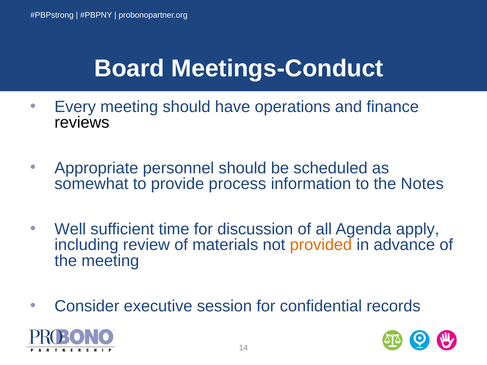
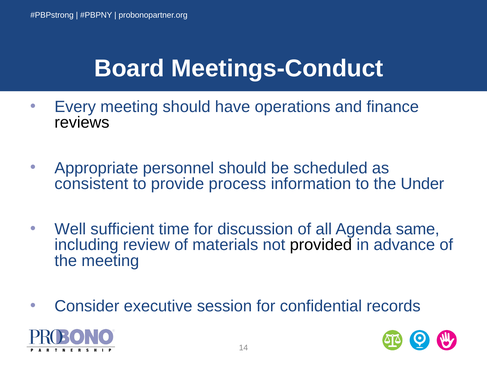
somewhat: somewhat -> consistent (91, 184)
Notes: Notes -> Under (422, 184)
apply: apply -> same (418, 229)
provided colour: orange -> black (321, 245)
